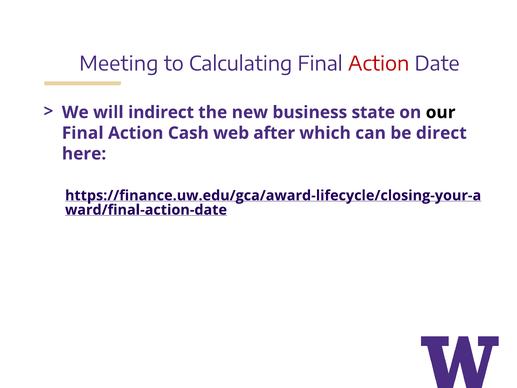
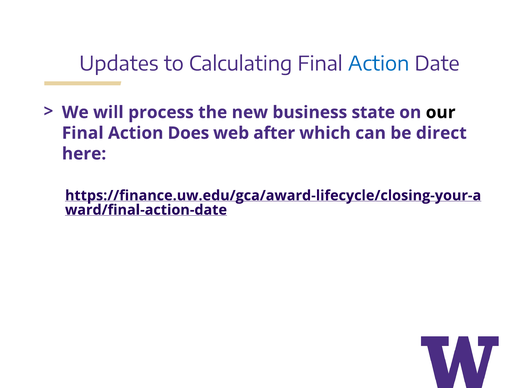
Meeting: Meeting -> Updates (119, 64)
Action colour: red -> blue (379, 64)
indirect: indirect -> process (161, 112)
Cash: Cash -> Does (188, 133)
